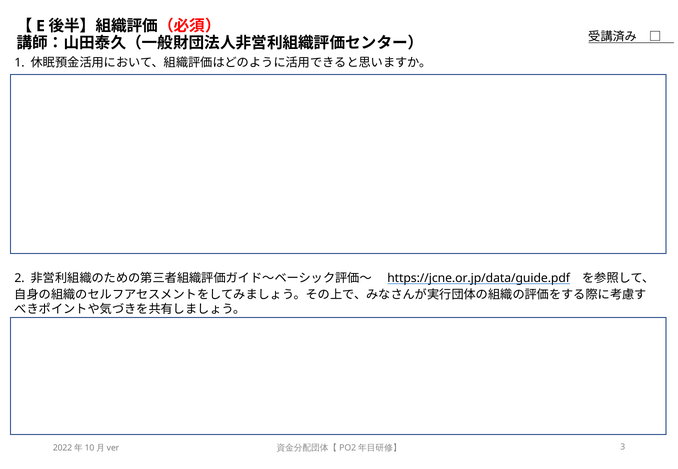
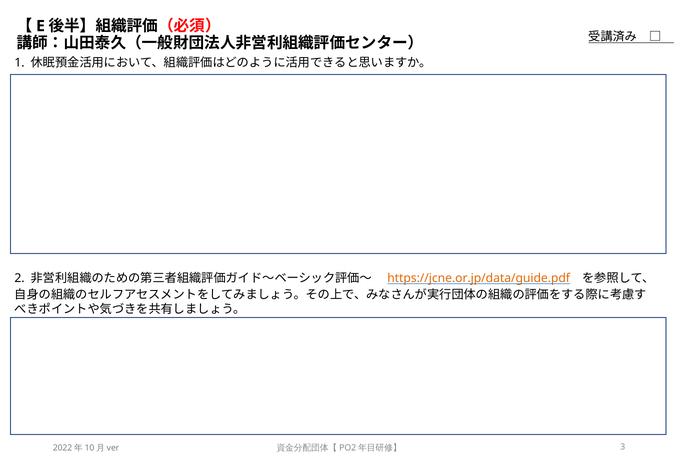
https://jcne.or.jp/data/guide.pdf colour: black -> orange (479, 278)
